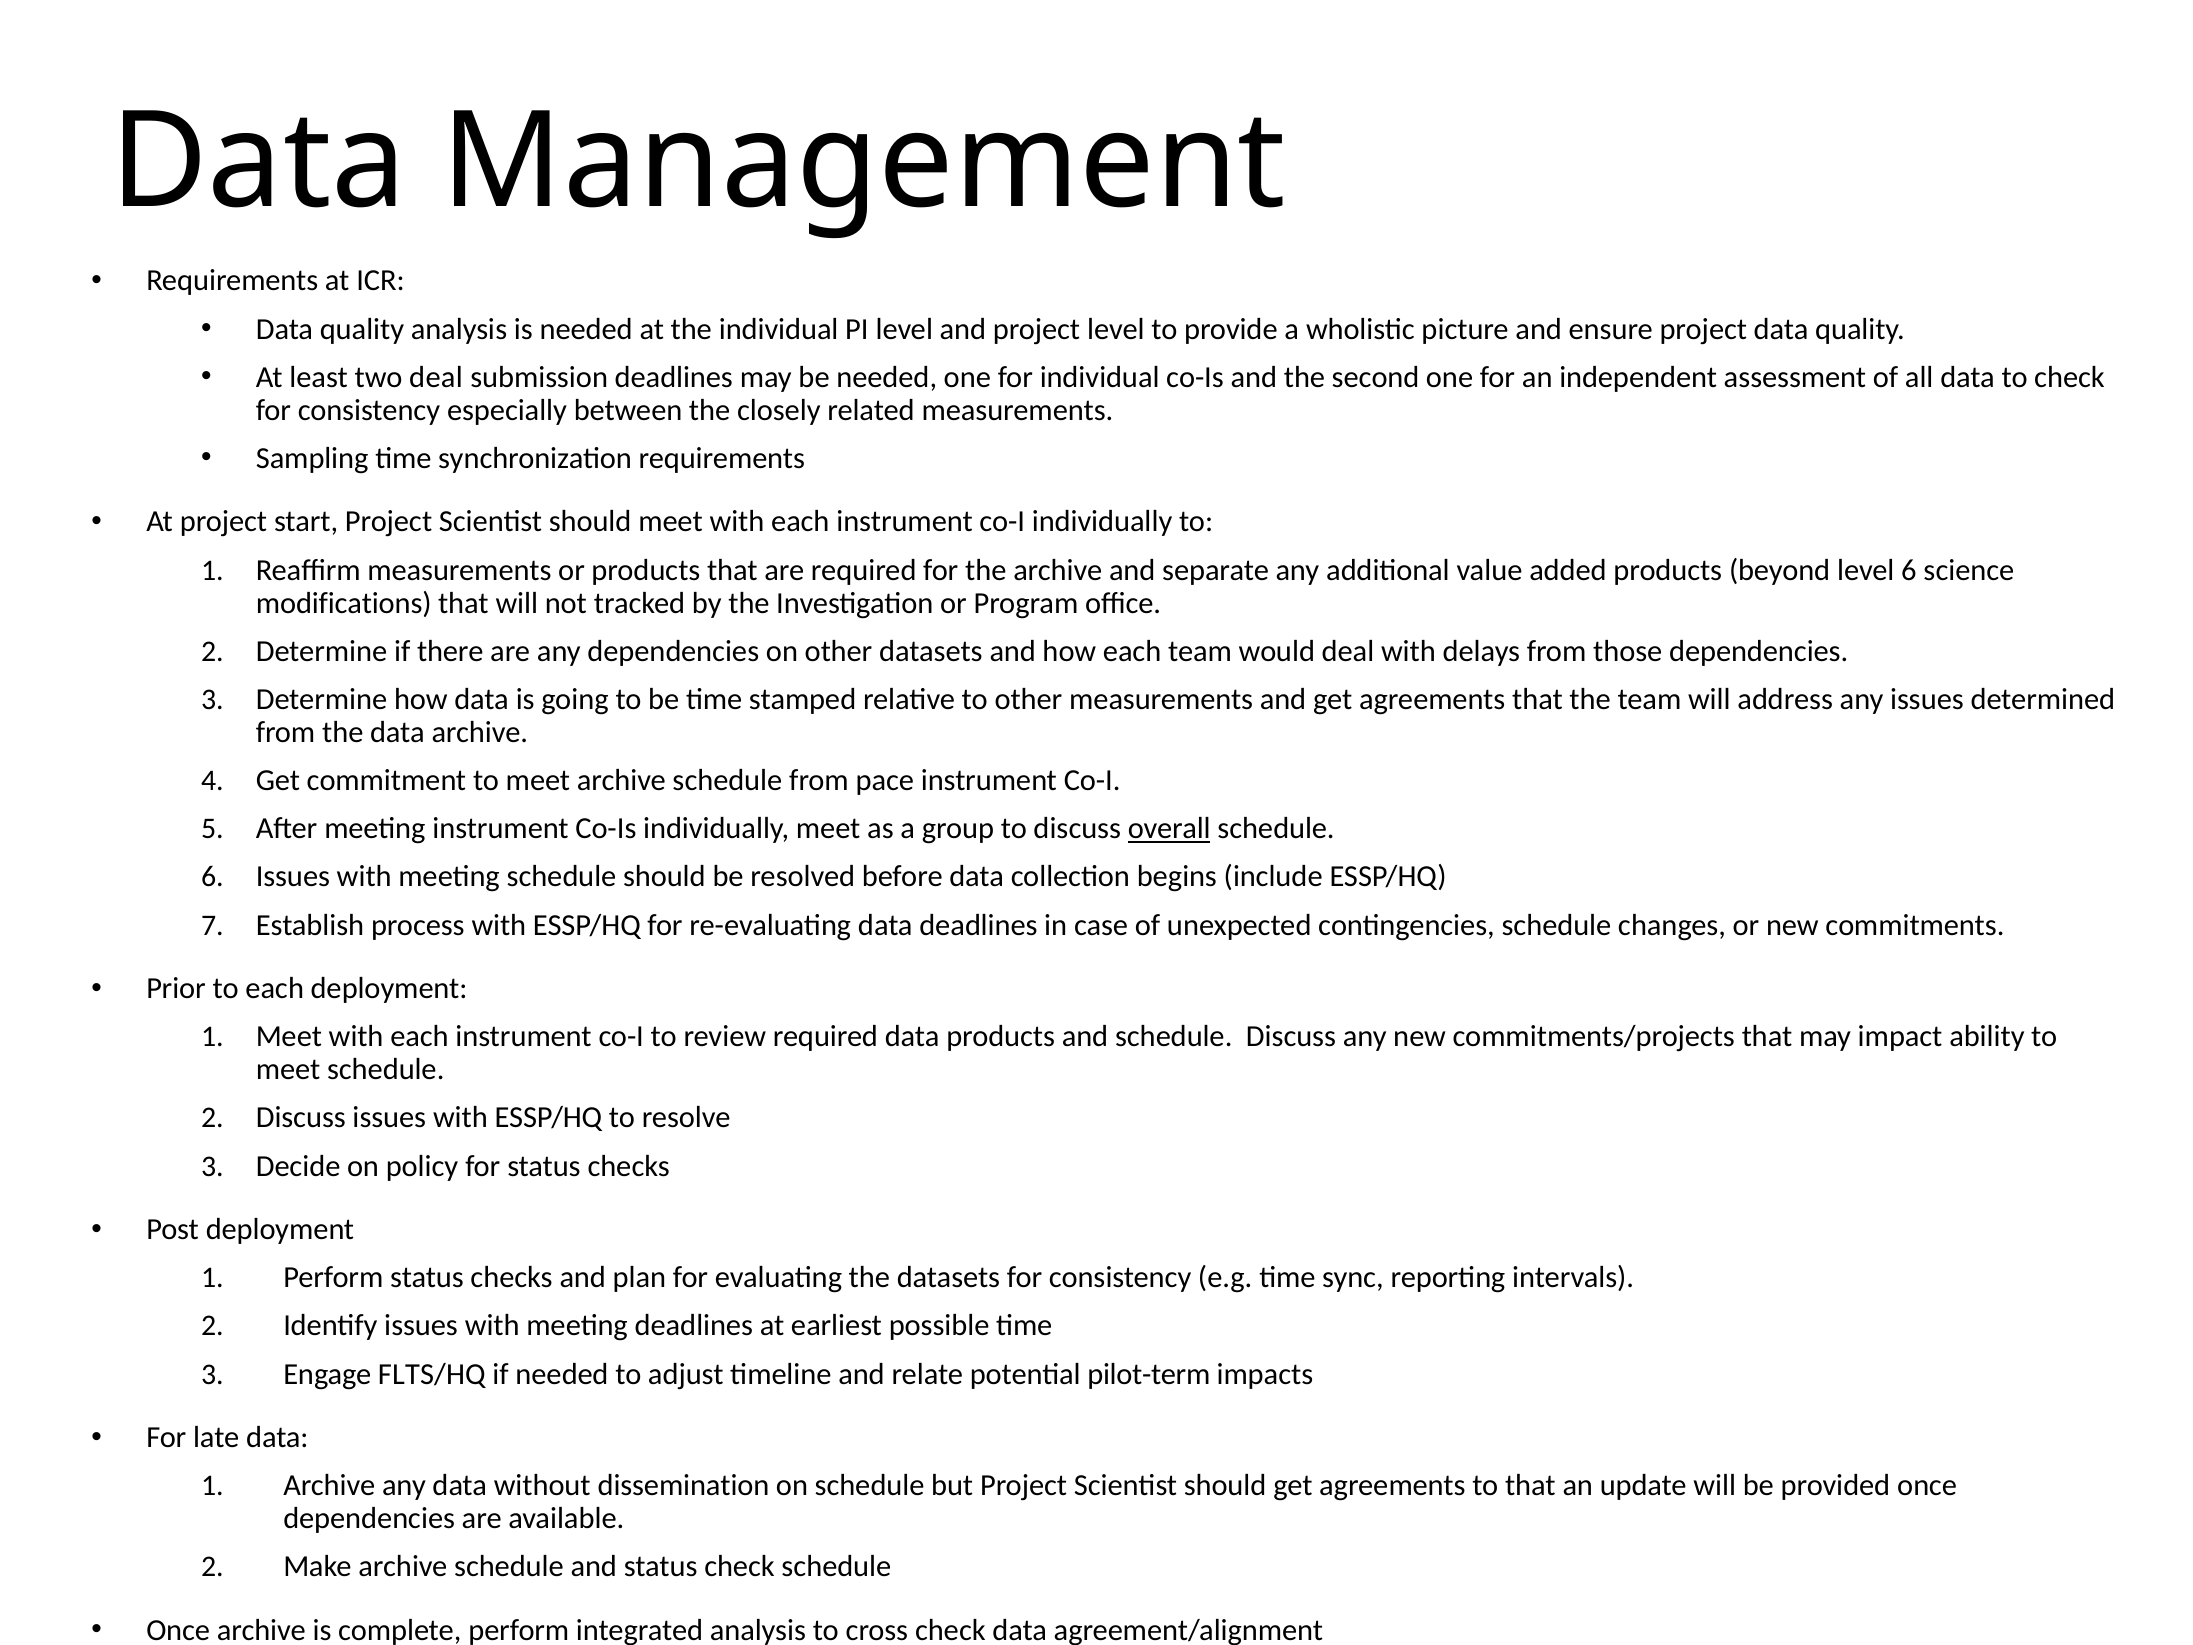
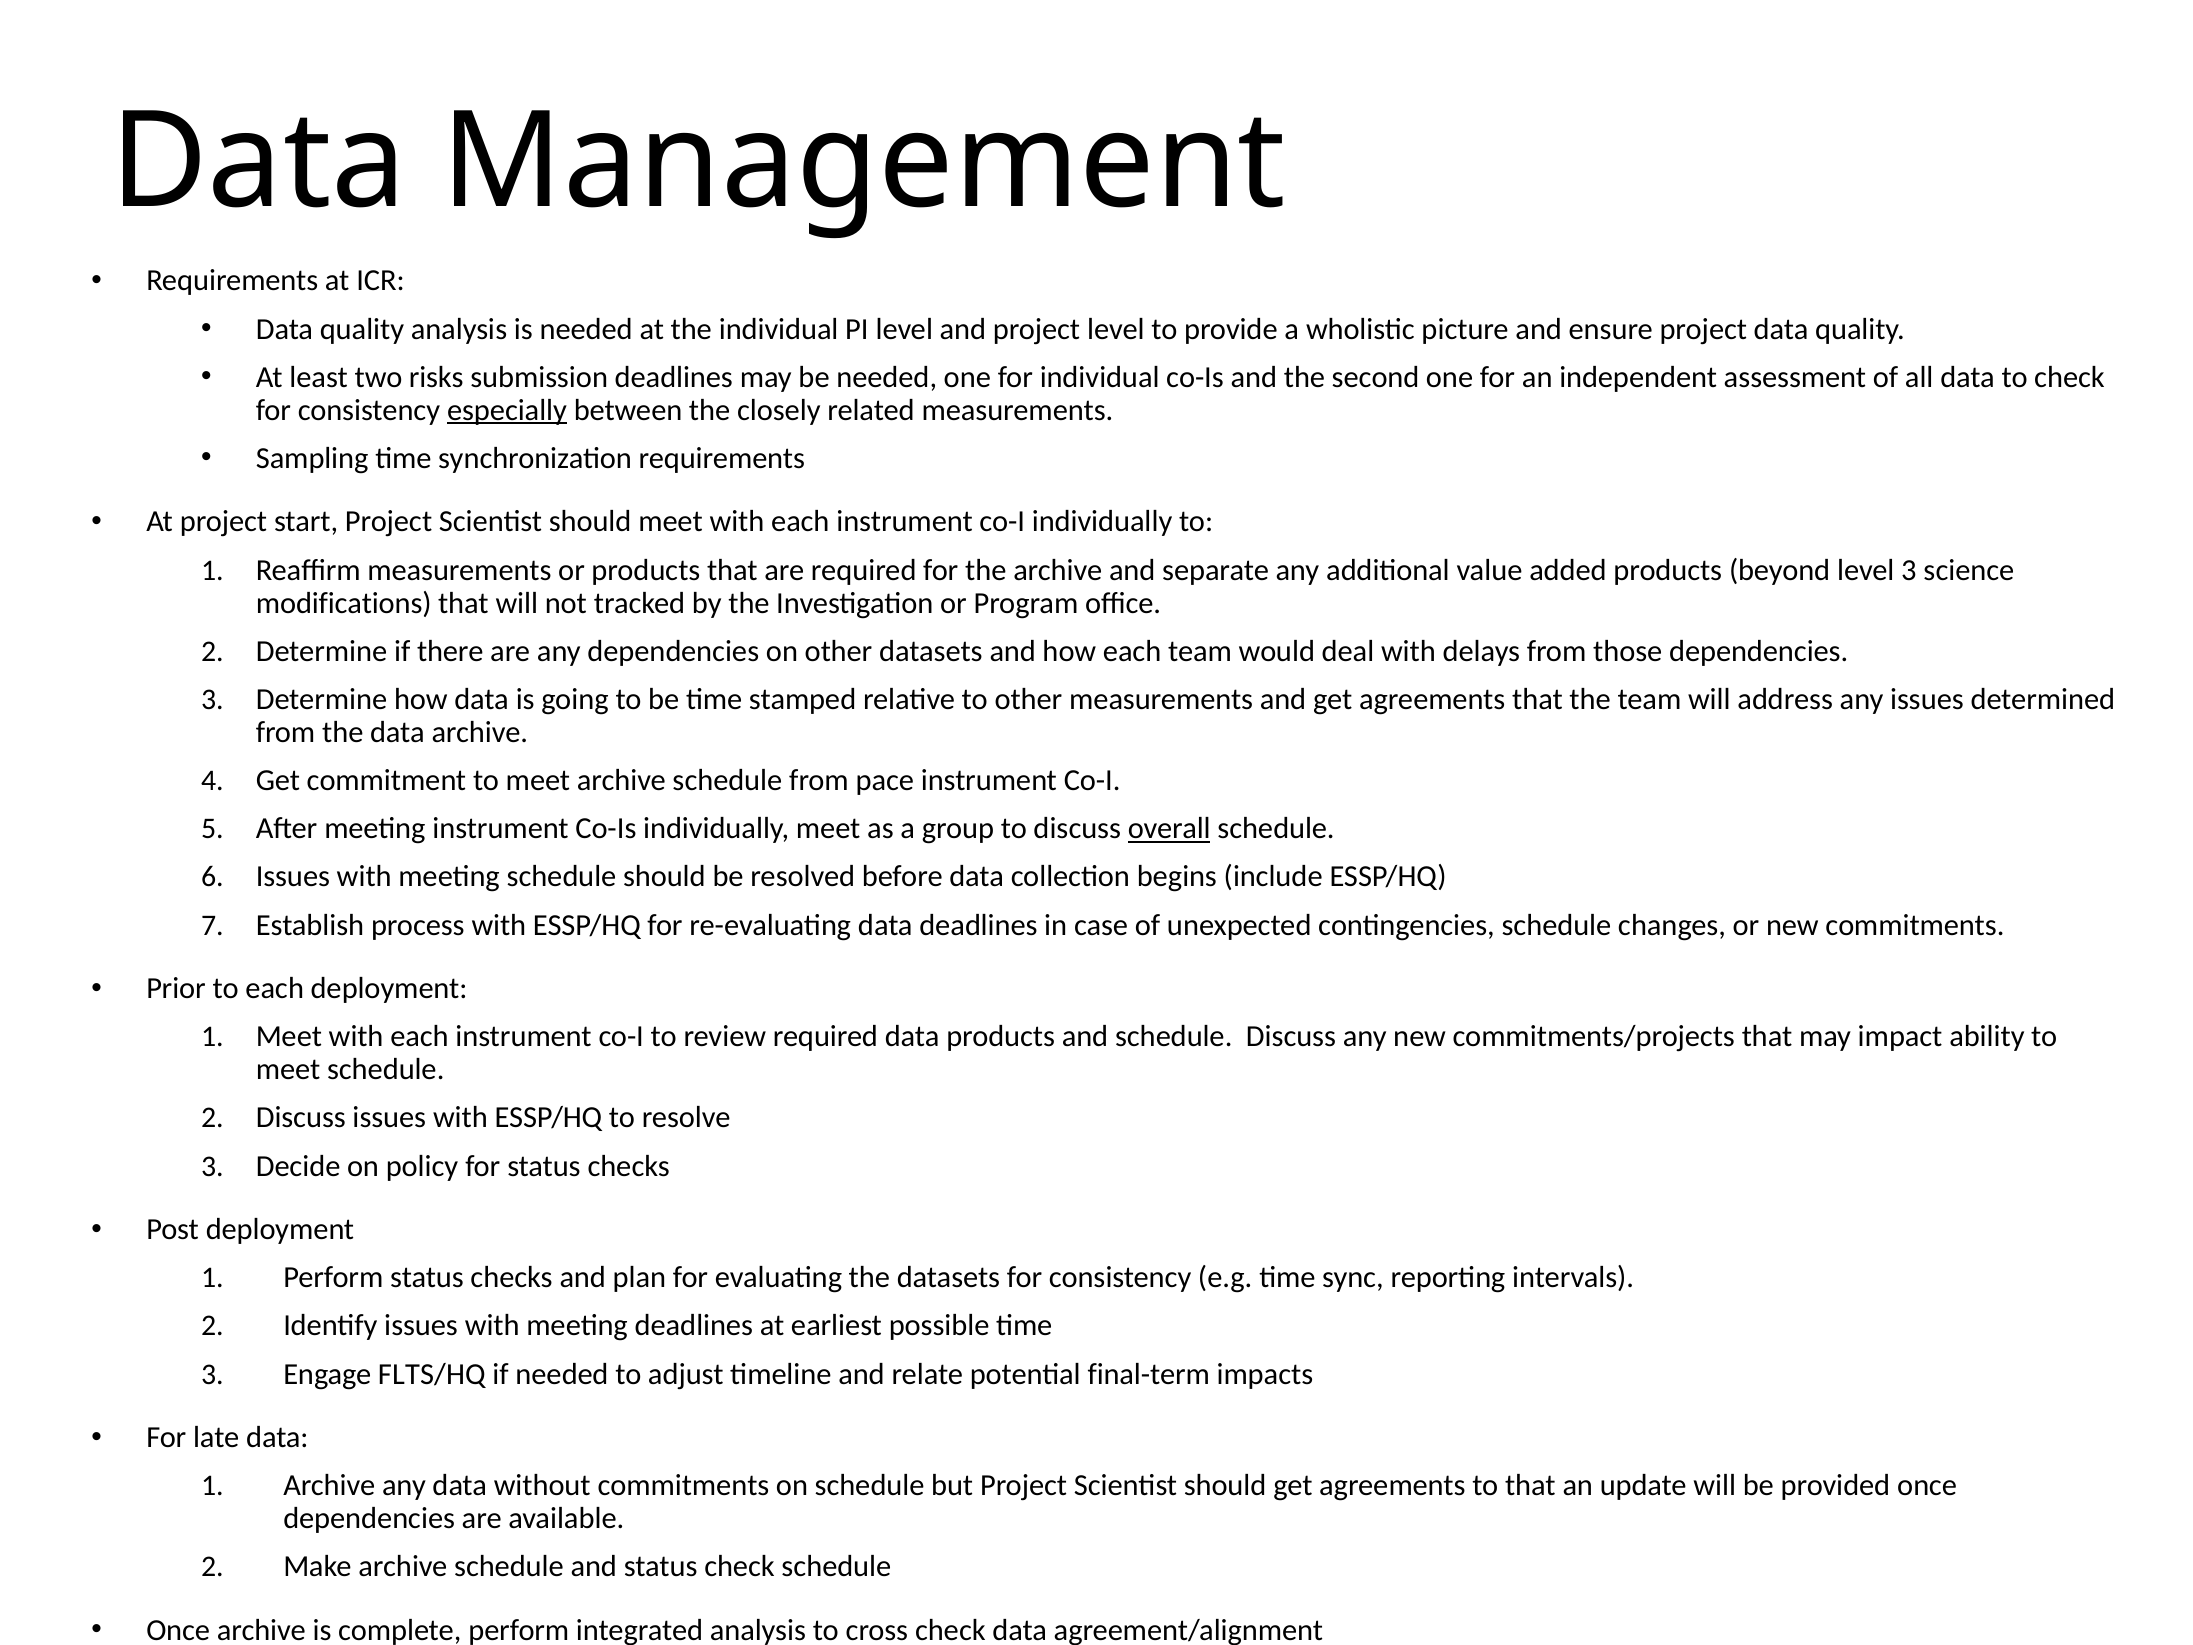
two deal: deal -> risks (436, 377)
especially underline: none -> present (507, 410)
level 6: 6 -> 3 (1909, 570)
pilot-term: pilot-term -> final-term (1149, 1374)
without dissemination: dissemination -> commitments (683, 1485)
